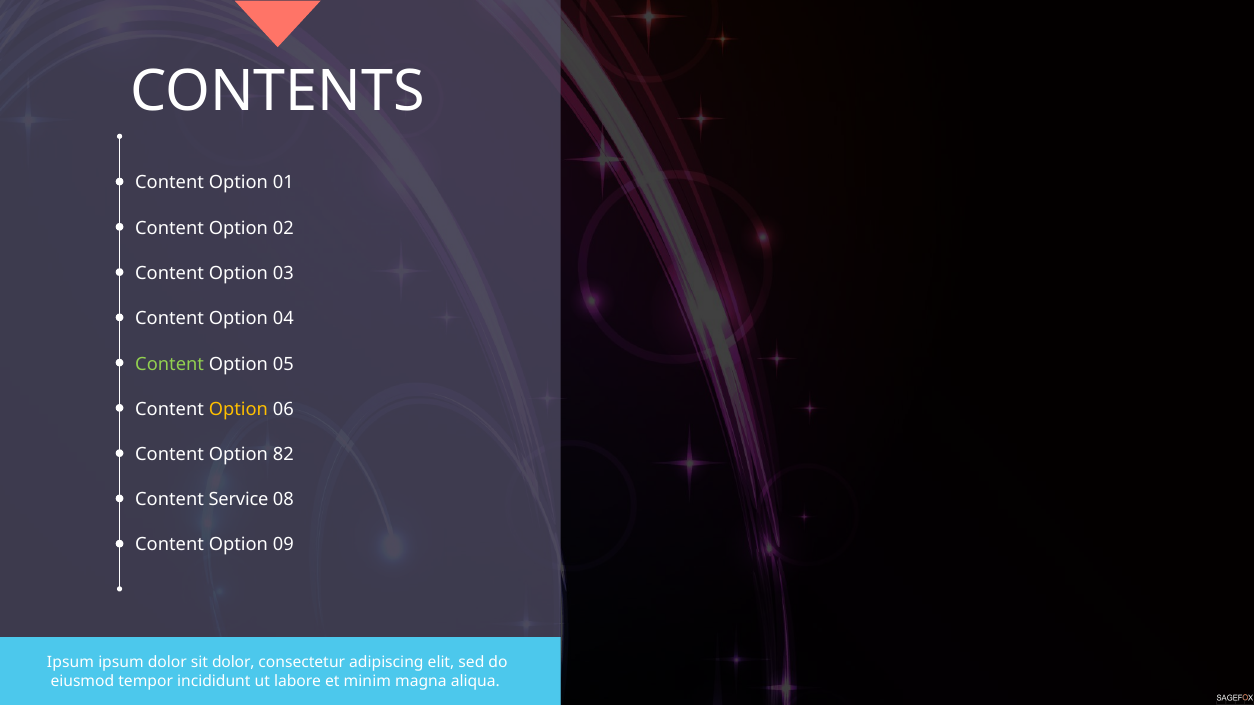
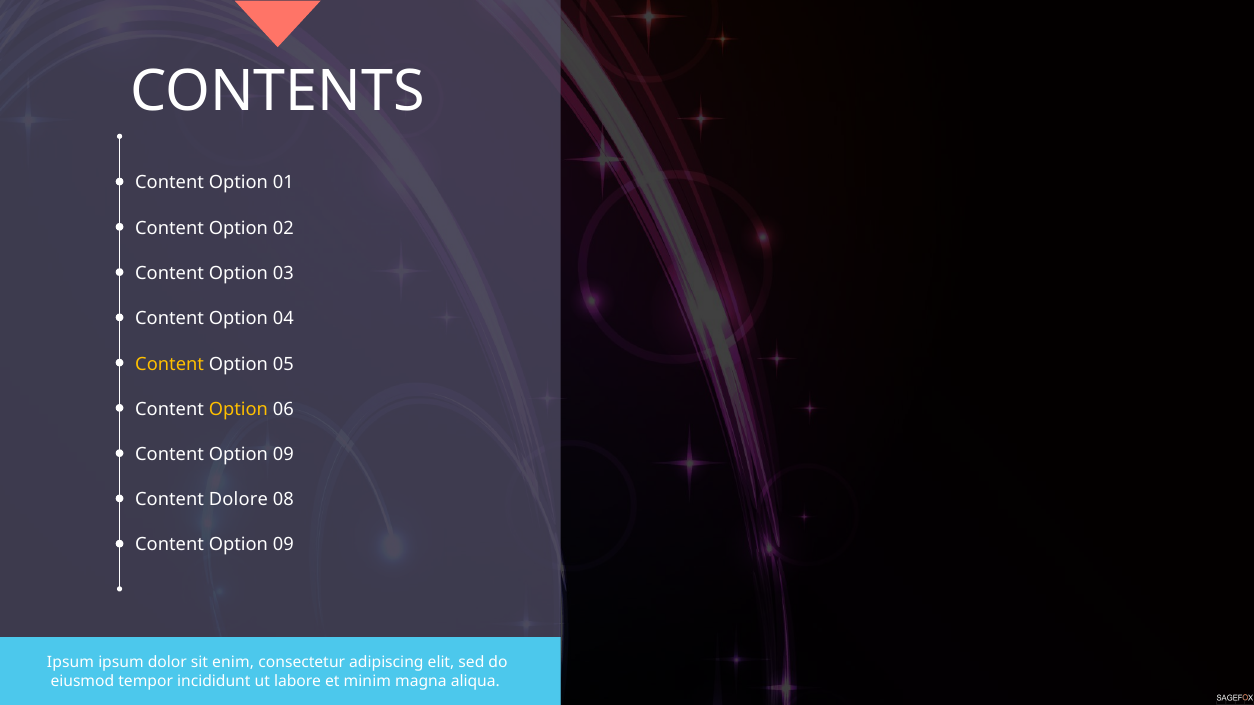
Content colour: light green -> yellow (170, 364)
82: 82 -> 09 (283, 455)
Service: Service -> Dolore (238, 500)
sit dolor: dolor -> enim (233, 663)
